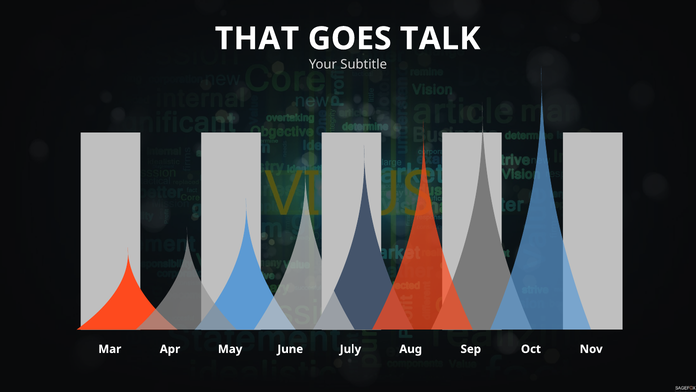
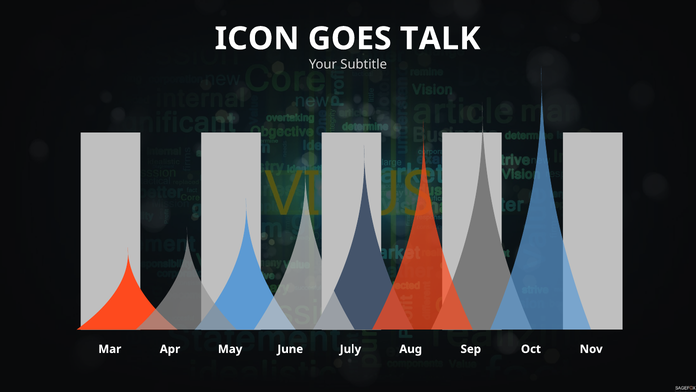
THAT: THAT -> ICON (257, 39)
